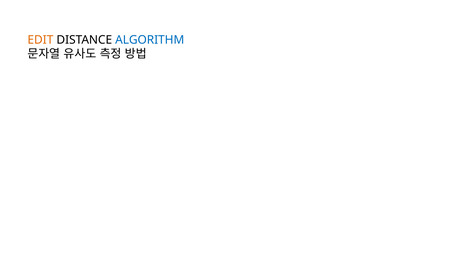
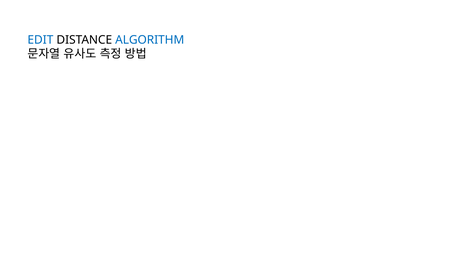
EDIT colour: orange -> blue (40, 40)
